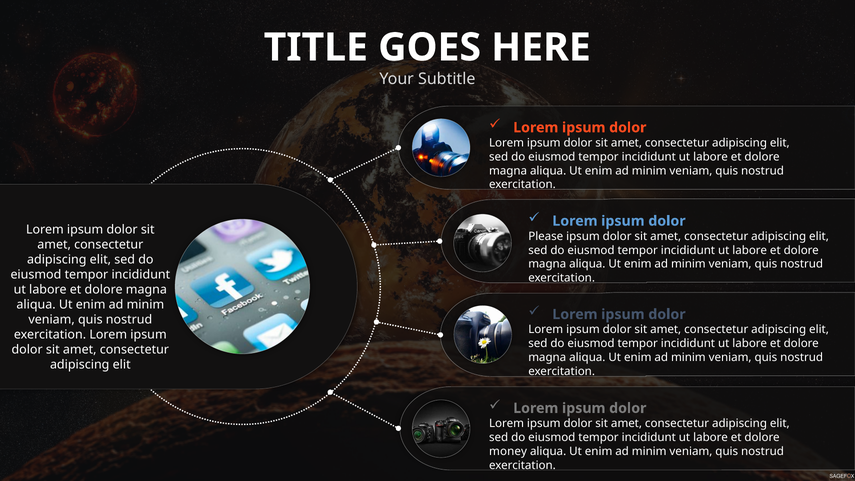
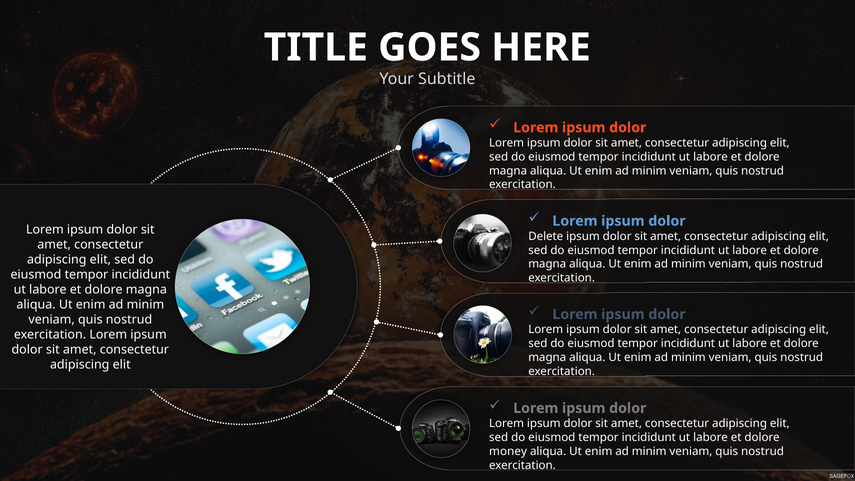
Please: Please -> Delete (546, 236)
